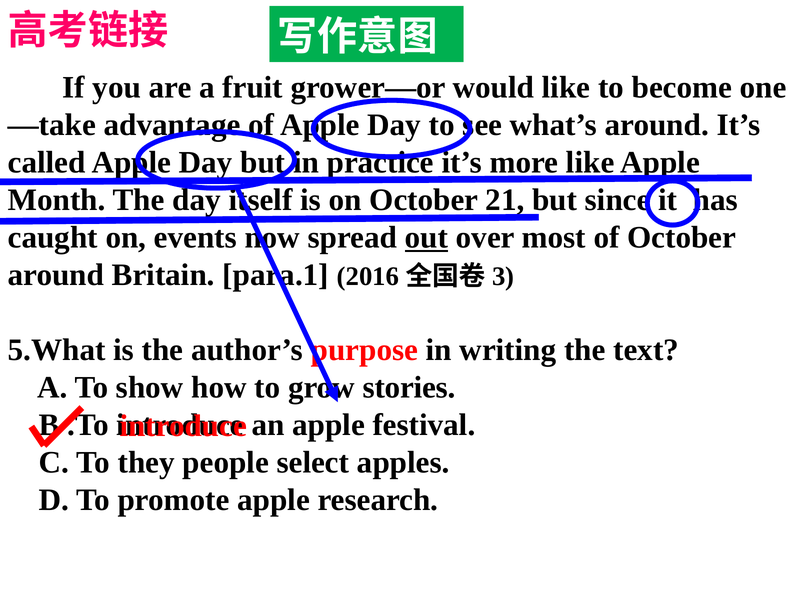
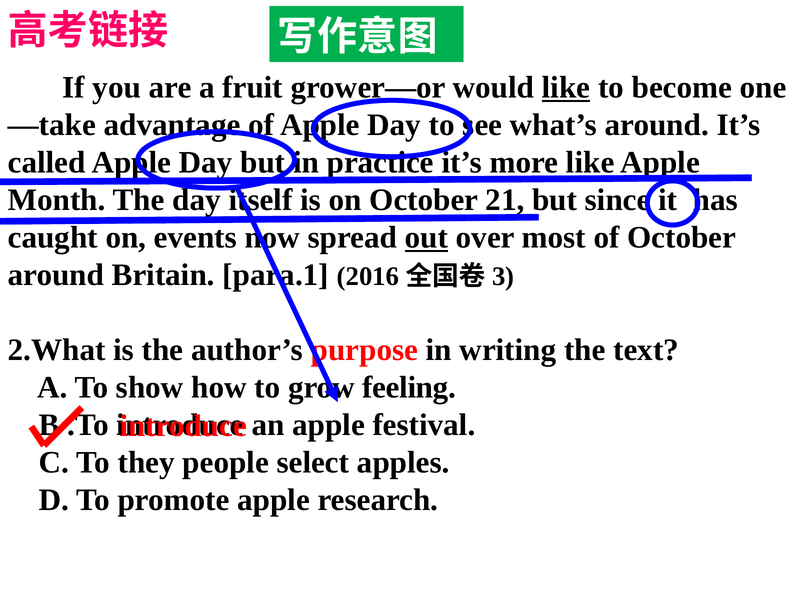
like underline: none -> present (566, 87)
5.What: 5.What -> 2.What (57, 350)
stories: stories -> feeling (409, 387)
